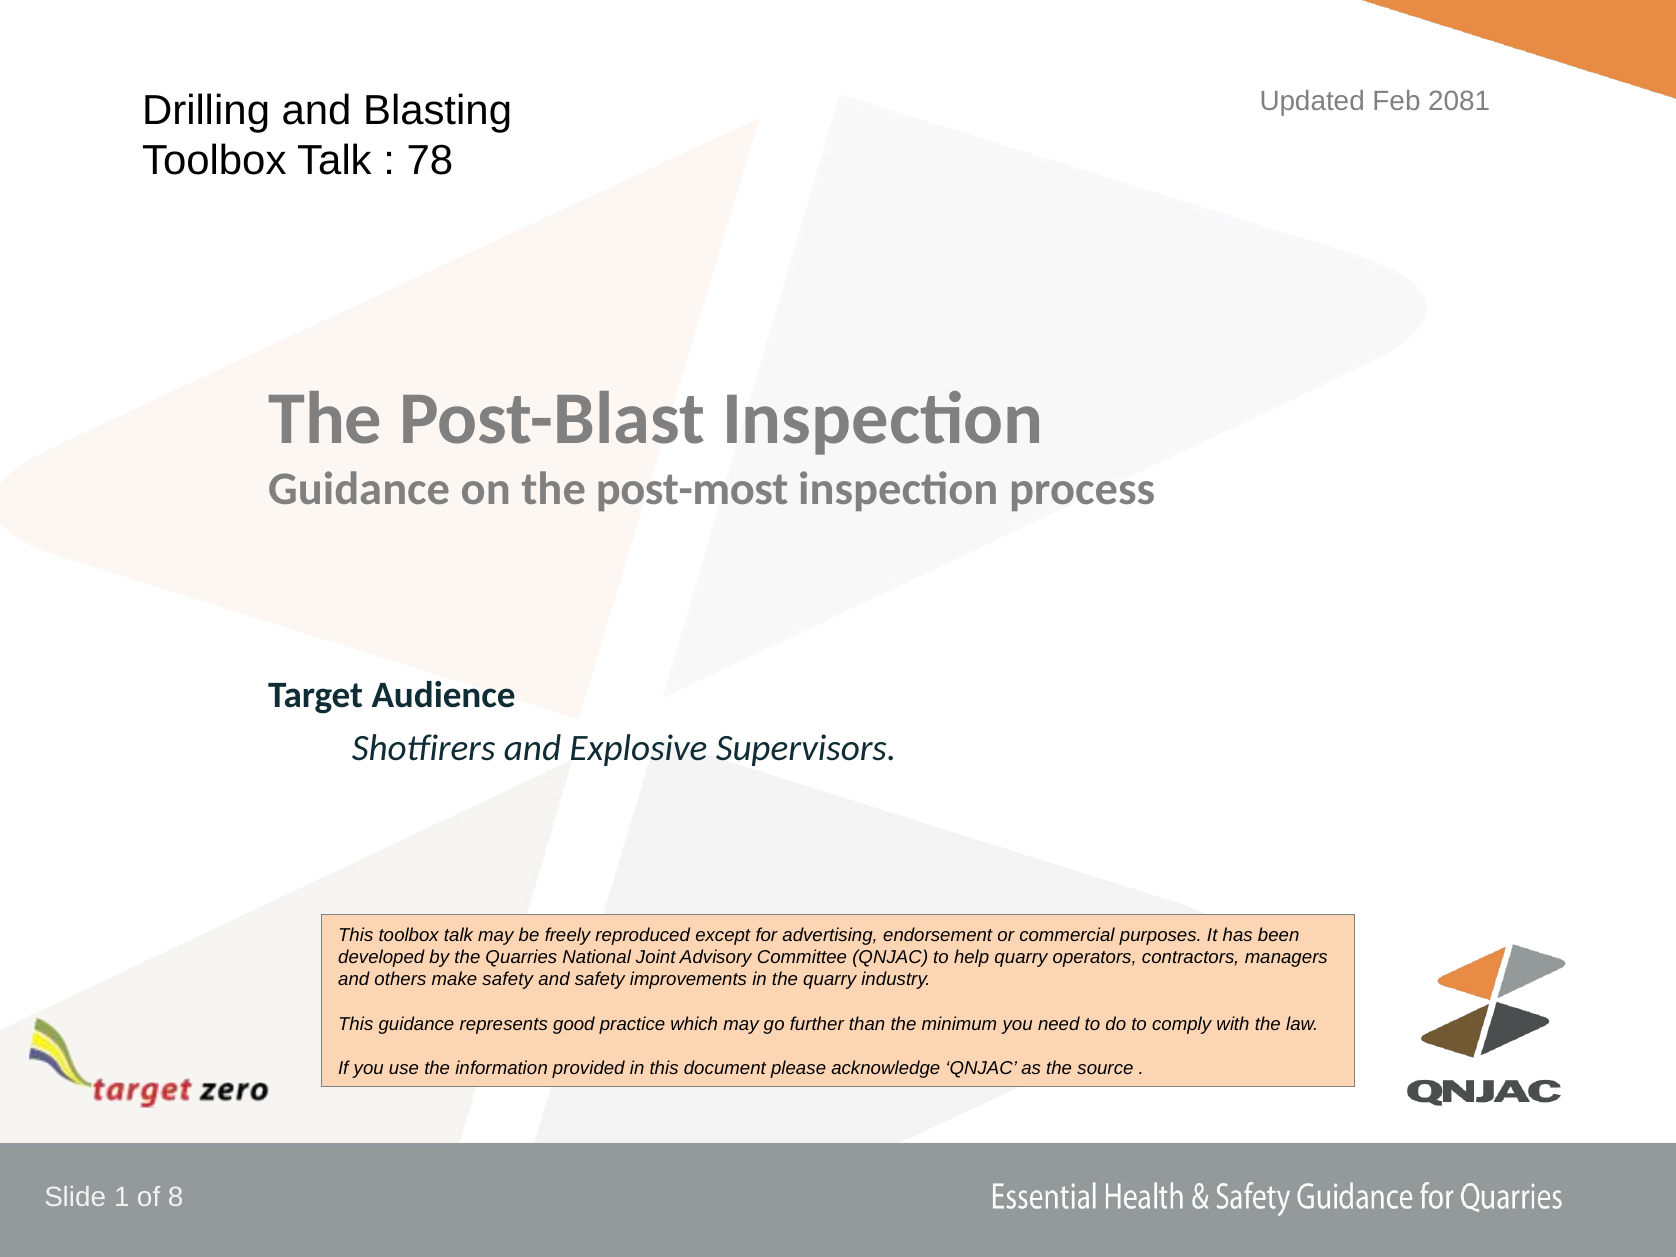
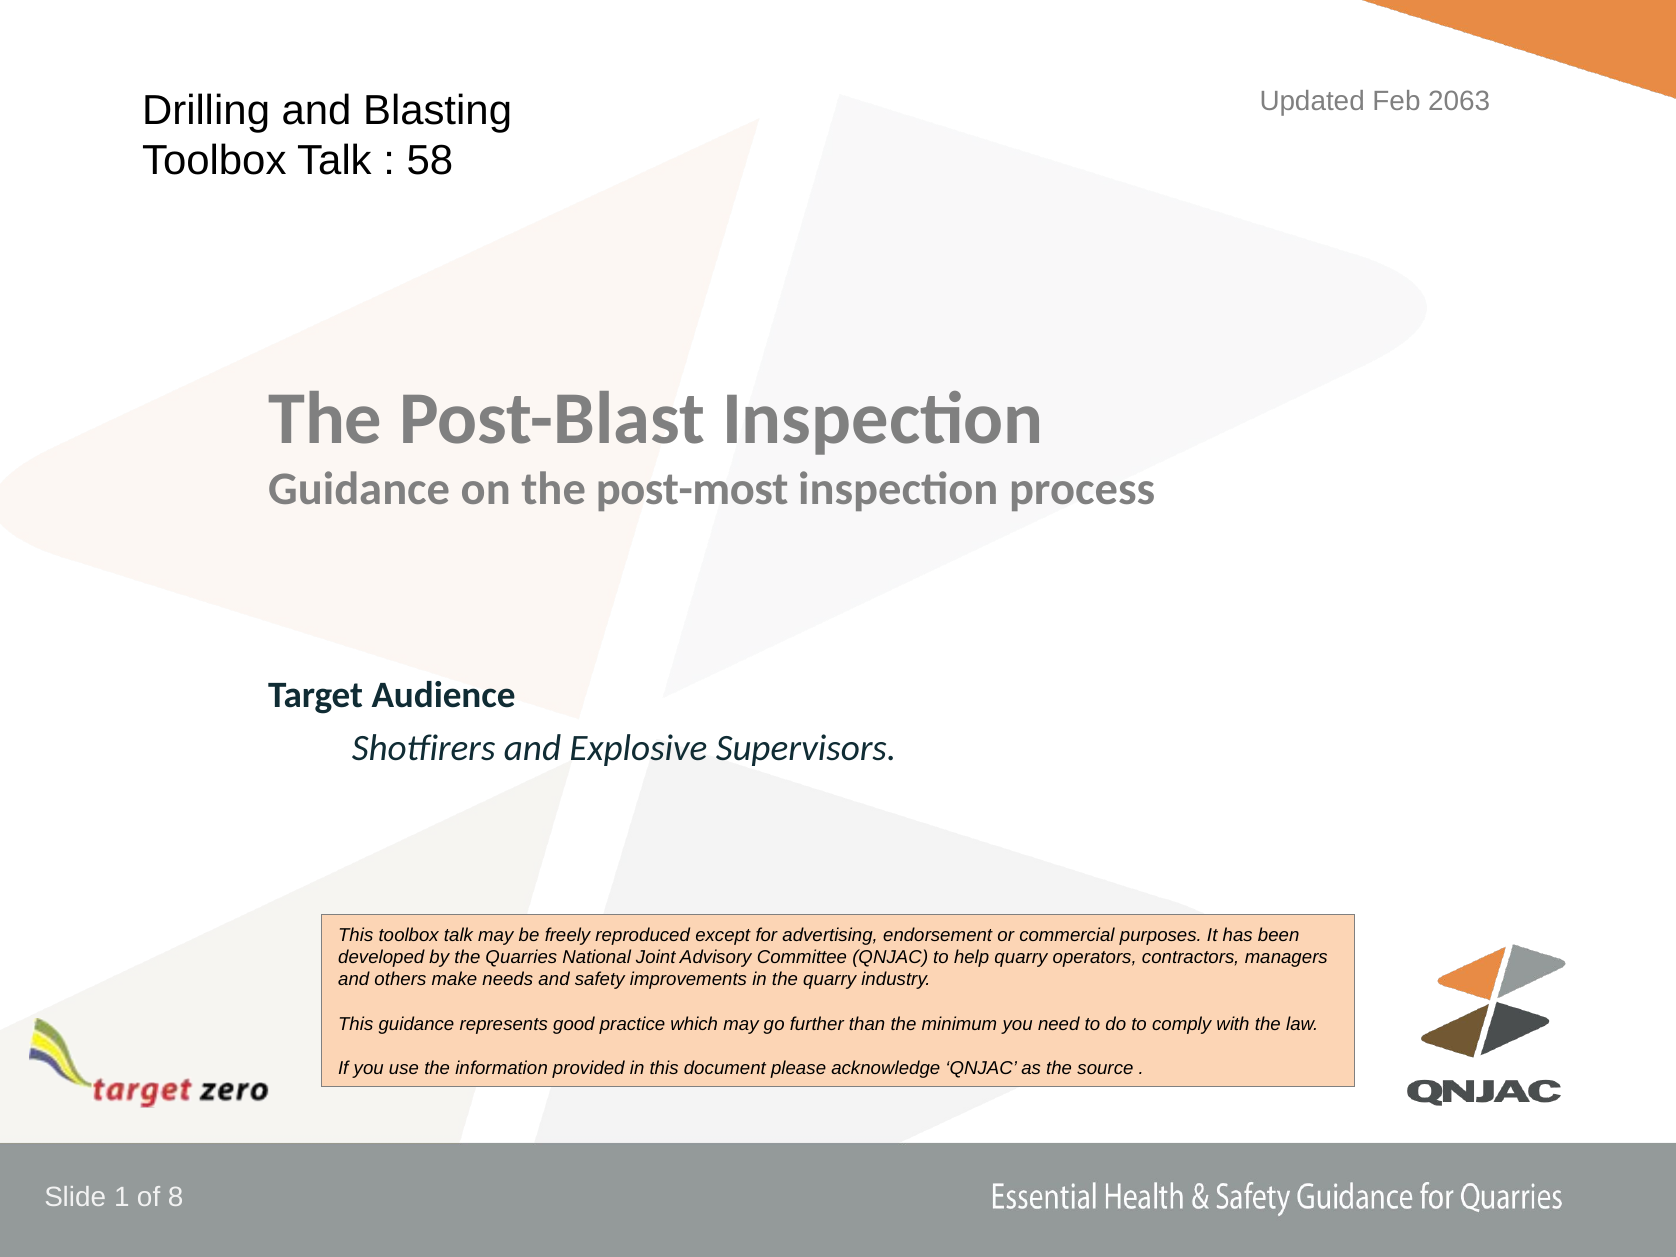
2081: 2081 -> 2063 (1459, 101)
78: 78 -> 58 (430, 161)
make safety: safety -> needs (508, 979)
